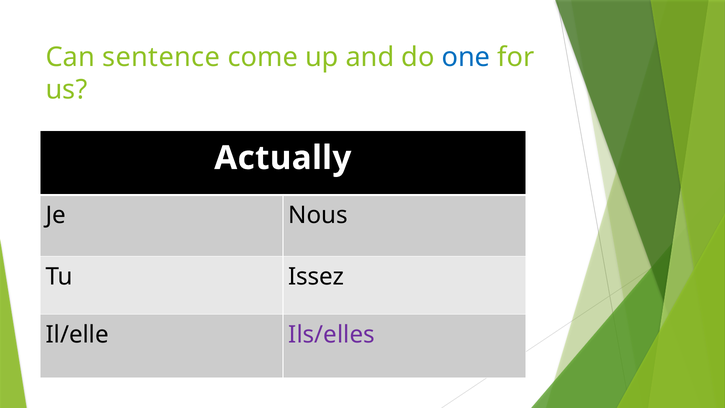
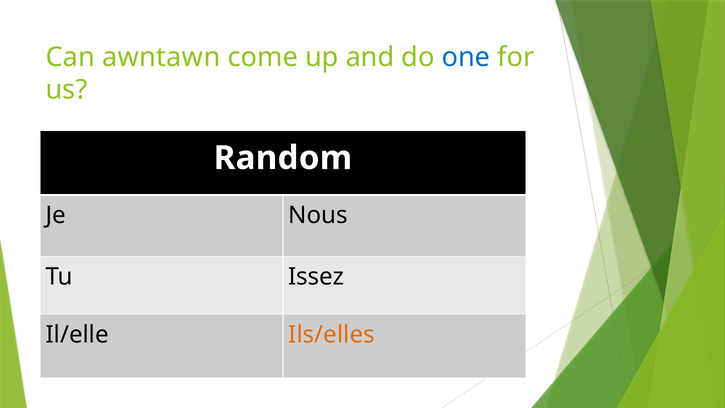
sentence: sentence -> awntawn (161, 57)
Actually: Actually -> Random (283, 158)
Ils/elles colour: purple -> orange (332, 335)
